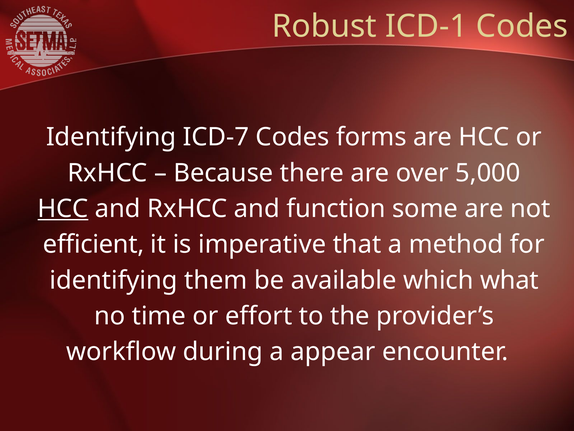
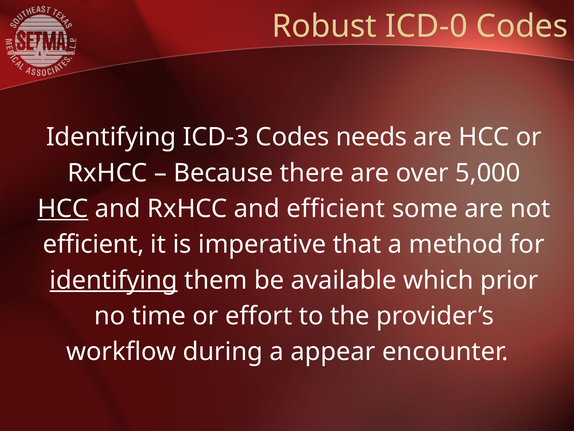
ICD-1: ICD-1 -> ICD-0 (426, 26)
ICD-7: ICD-7 -> ICD-3 (216, 137)
forms: forms -> needs (371, 137)
and function: function -> efficient (336, 208)
identifying underline: none -> present (114, 280)
what: what -> prior (509, 280)
